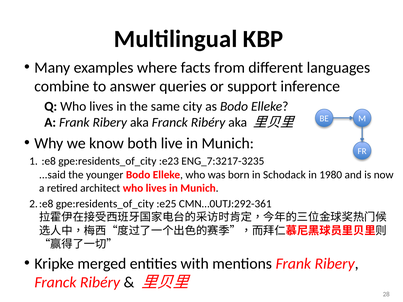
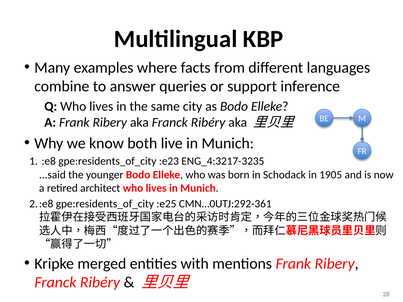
ENG_7:3217-3235: ENG_7:3217-3235 -> ENG_4:3217-3235 (223, 161)
1980: 1980 -> 1905 (331, 175)
